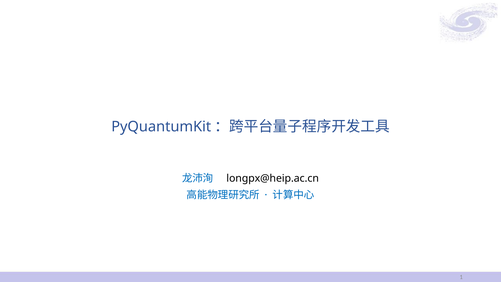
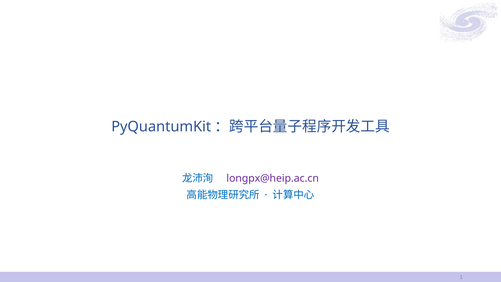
longpx@heip.ac.cn colour: black -> purple (273, 178)
